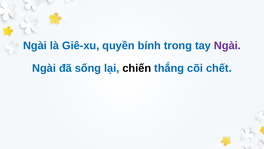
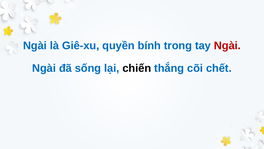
Ngài colour: purple -> red (227, 46)
